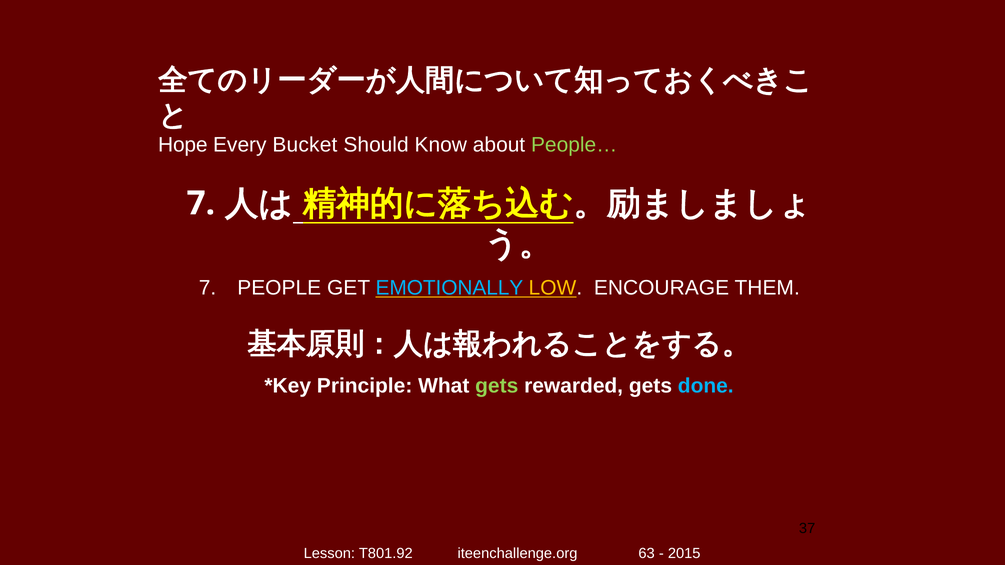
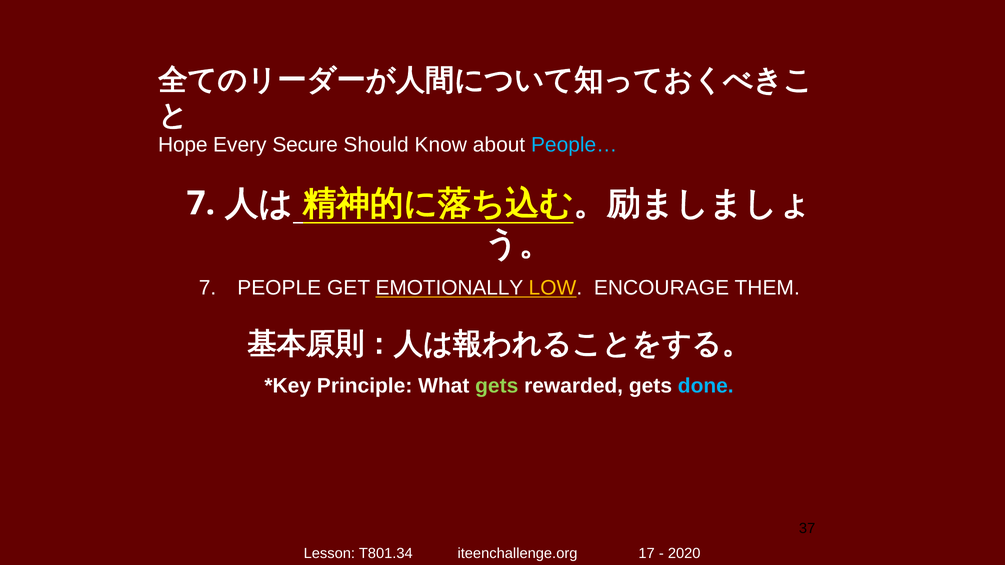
Bucket: Bucket -> Secure (305, 145)
People… colour: light green -> light blue (574, 145)
EMOTIONALLY colour: light blue -> white (449, 288)
T801.92: T801.92 -> T801.34 (386, 554)
63: 63 -> 17 (647, 554)
2015: 2015 -> 2020 (684, 554)
